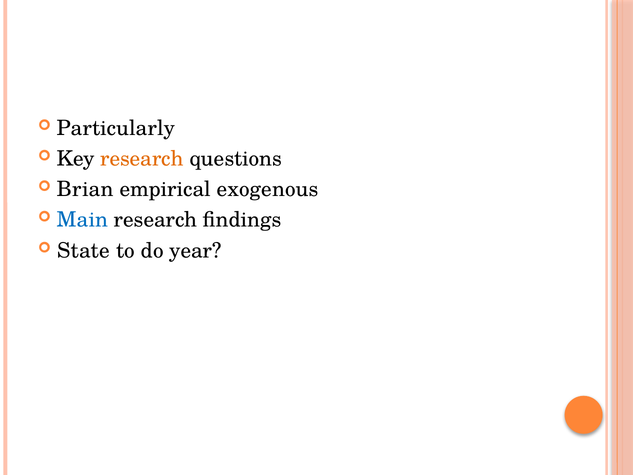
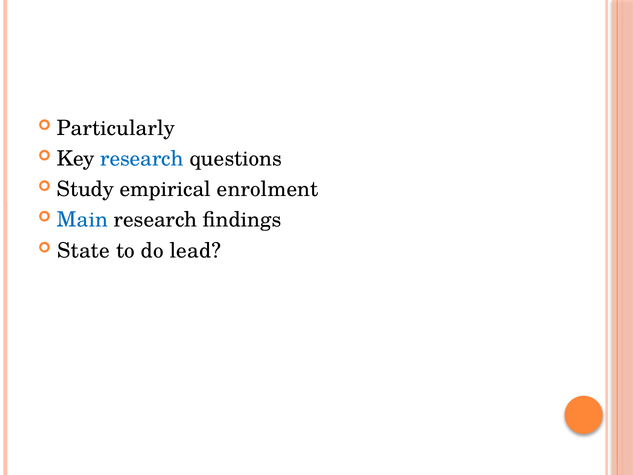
research colour: orange -> blue (142, 159)
Brian: Brian -> Study (86, 189)
exogenous: exogenous -> enrolment (268, 189)
year: year -> lead (195, 250)
